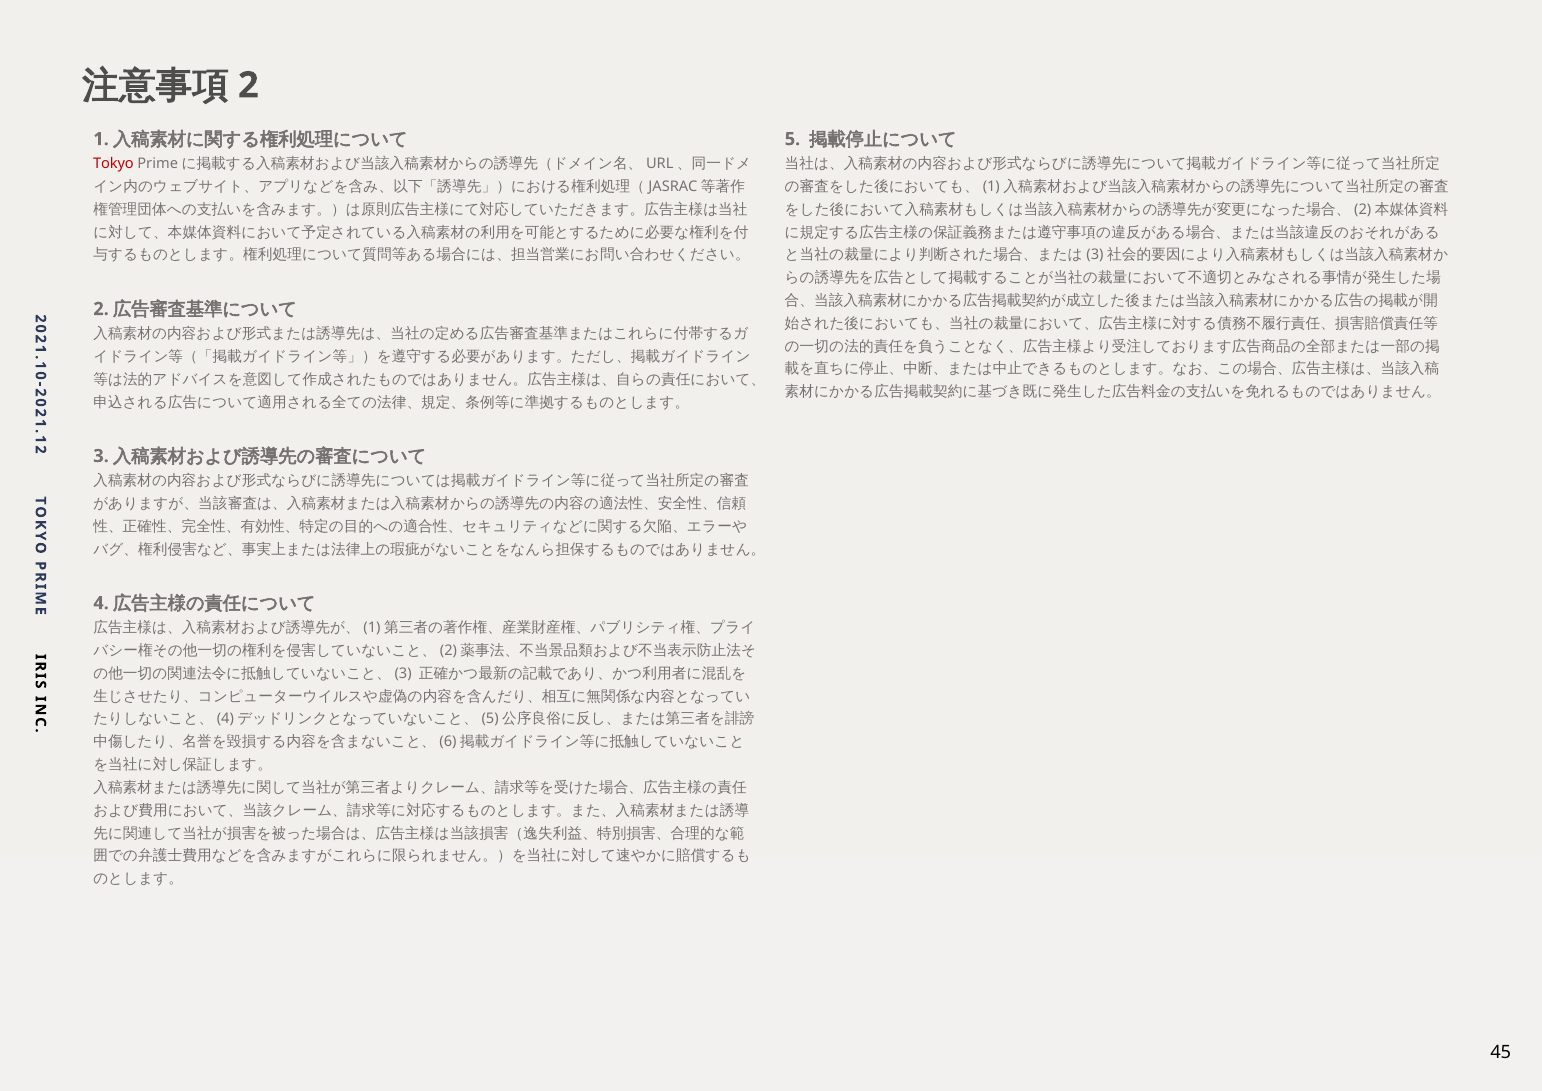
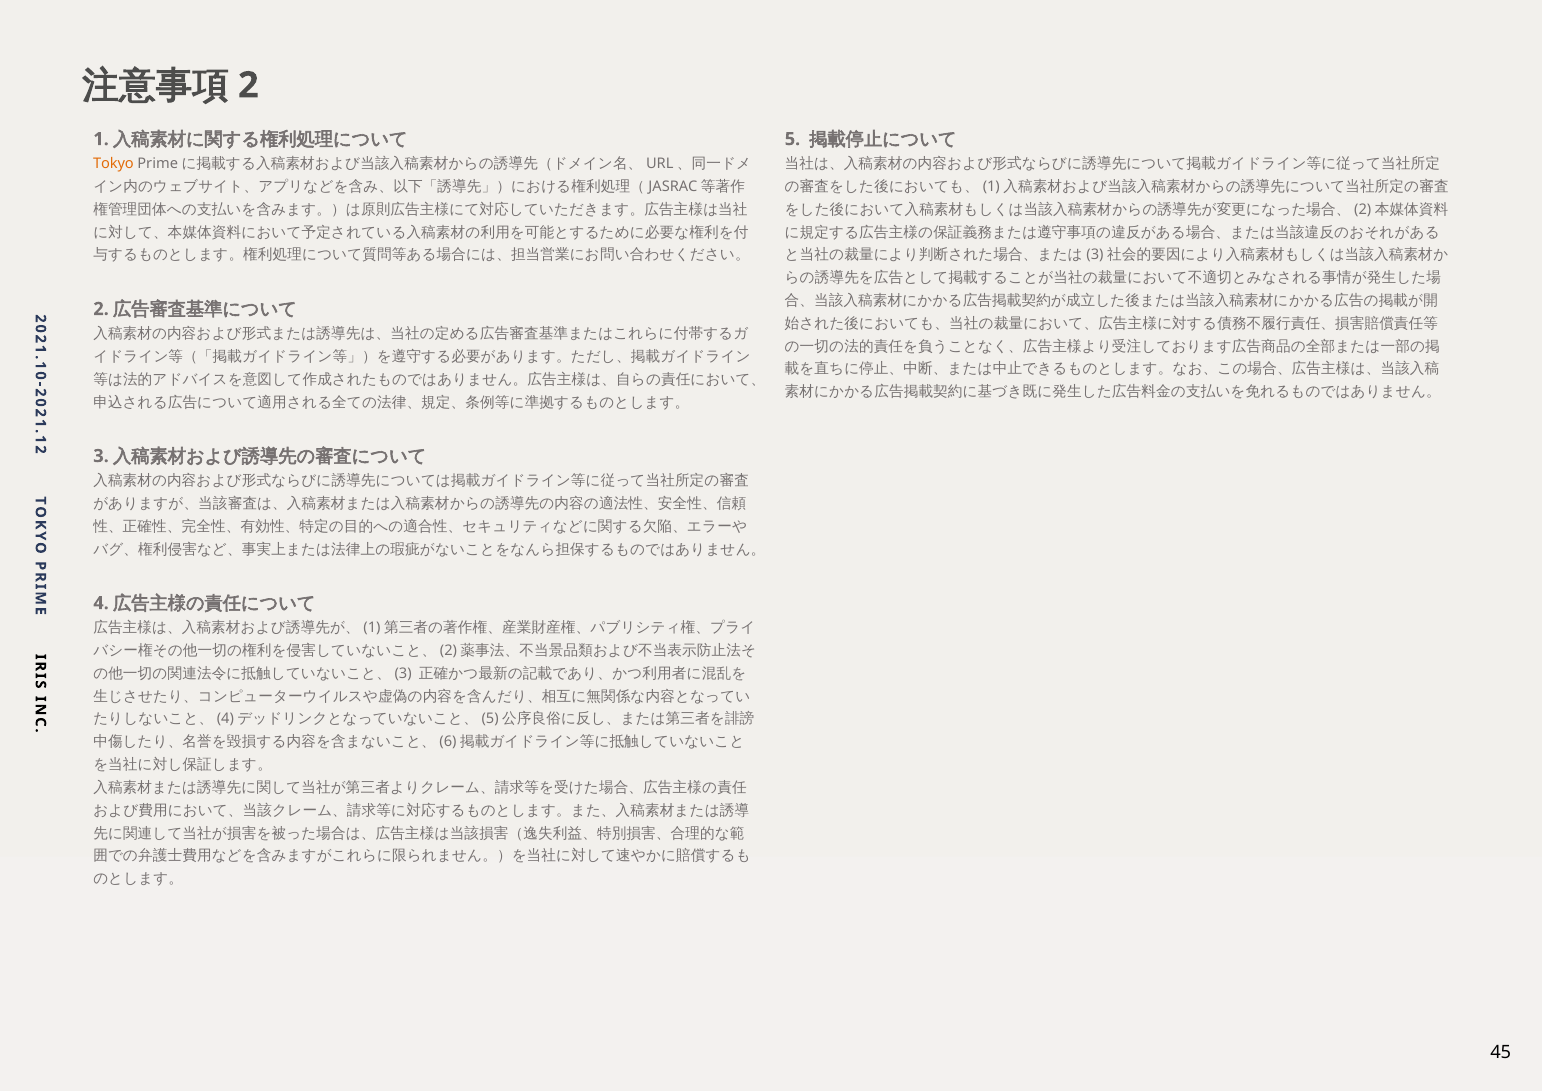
Tokyo colour: red -> orange (113, 164)
